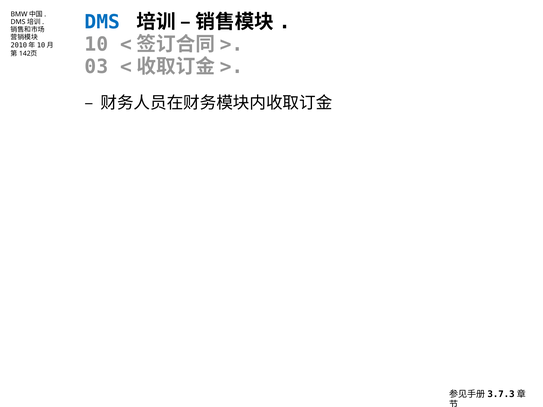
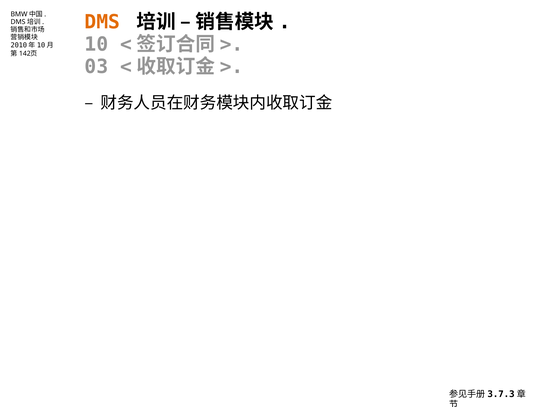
DMS colour: blue -> orange (102, 22)
